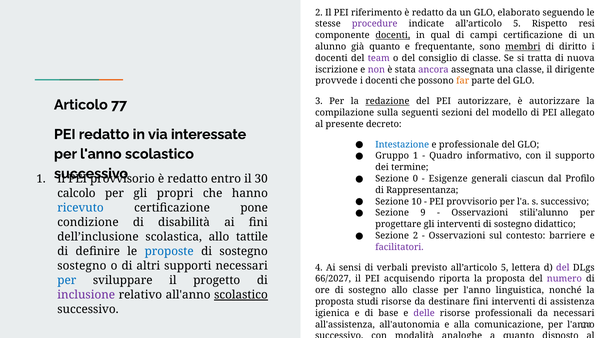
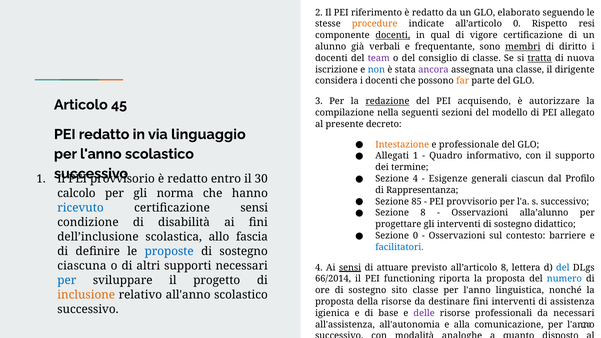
procedure colour: purple -> orange (375, 24)
indicate all’articolo 5: 5 -> 0 (517, 24)
campi: campi -> vigore (484, 35)
già quanto: quanto -> verbali (385, 47)
tratta underline: none -> present (540, 58)
non colour: purple -> blue (376, 70)
provvede: provvede -> considera (336, 81)
77: 77 -> 45 (119, 105)
PEI autorizzare: autorizzare -> acquisendo (484, 101)
sulla: sulla -> nella (388, 113)
interessate: interessate -> linguaggio (208, 134)
Intestazione colour: blue -> orange (402, 145)
Gruppo: Gruppo -> Allegati (392, 156)
Sezione 0: 0 -> 4 (415, 179)
propri: propri -> norma (175, 194)
10: 10 -> 85 (417, 202)
certificazione pone: pone -> sensi (254, 208)
Sezione 9: 9 -> 8 (423, 213)
stili’alunno: stili’alunno -> alla’alunno (544, 213)
Sezione 2: 2 -> 0 (415, 236)
tattile: tattile -> fascia (252, 237)
facilitatori colour: purple -> blue (399, 247)
sostegno: sostegno -> ciascuna (82, 266)
sensi underline: none -> present (350, 268)
verbali: verbali -> attuare (392, 268)
previsto all’articolo 5: 5 -> 8 (505, 268)
del colour: purple -> blue (563, 268)
66/2027: 66/2027 -> 66/2014 (333, 279)
acquisendo: acquisendo -> functioning (409, 279)
numero colour: purple -> blue (564, 279)
sostegno allo: allo -> sito (399, 290)
inclusione colour: purple -> orange (86, 295)
scolastico underline: present -> none (241, 295)
studi: studi -> della (368, 302)
